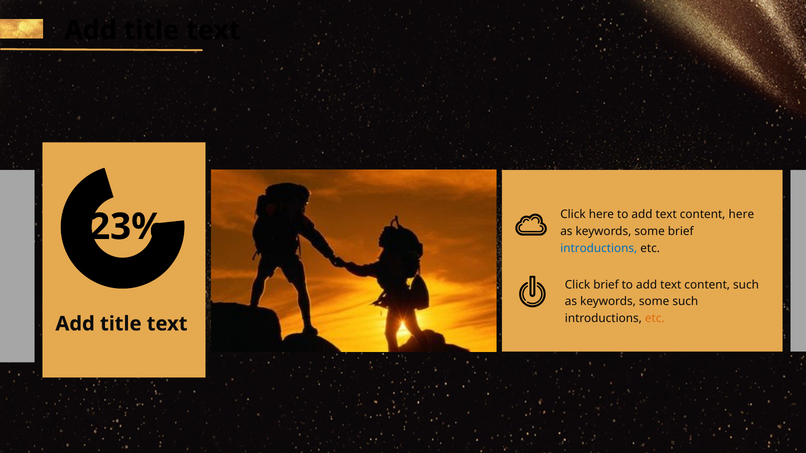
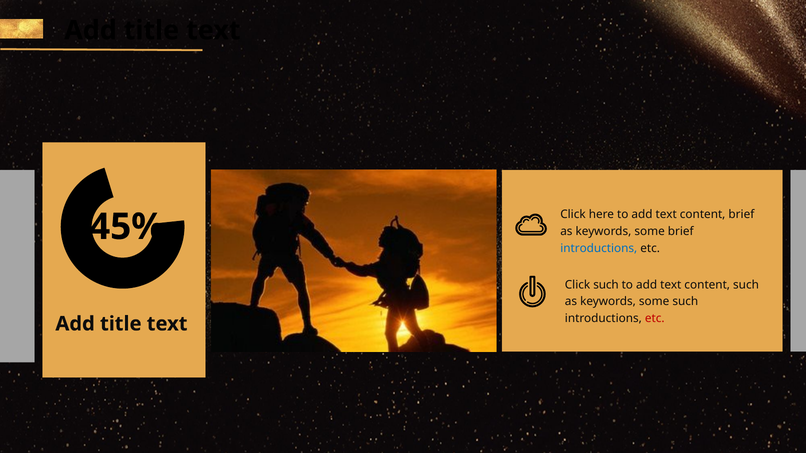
content here: here -> brief (741, 215)
23%: 23% -> 45% (127, 227)
Click brief: brief -> such (606, 285)
etc colour: orange -> red (655, 319)
